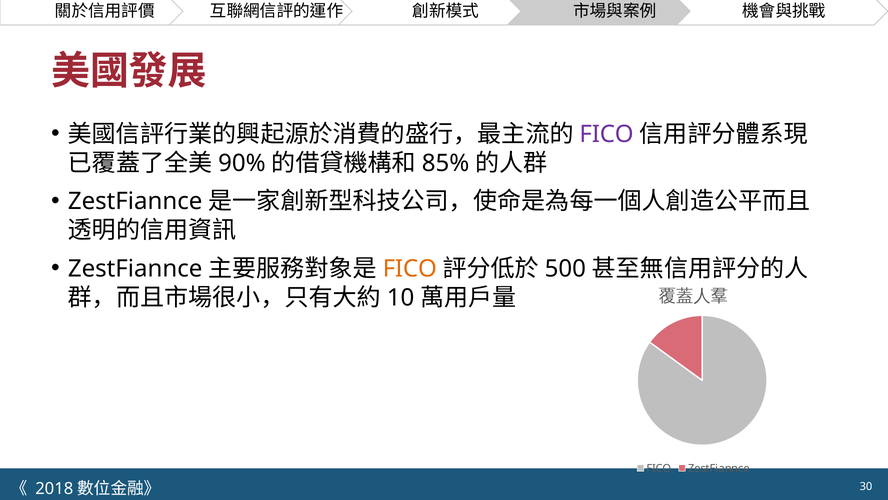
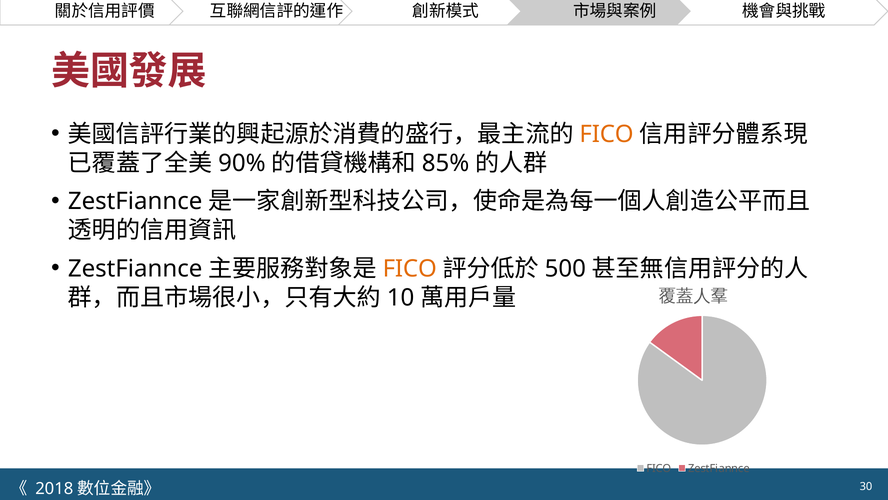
FICO colour: purple -> orange (607, 134)
